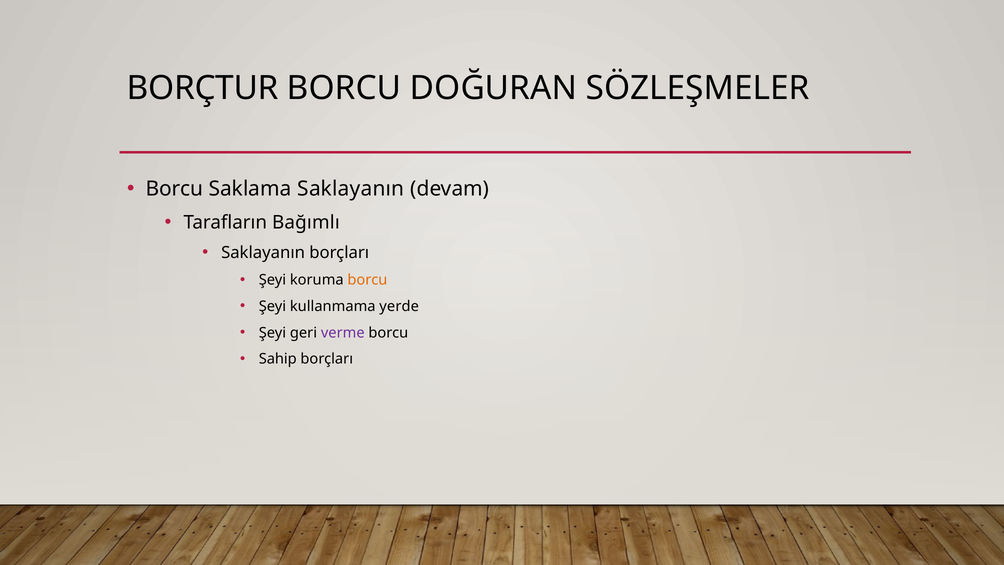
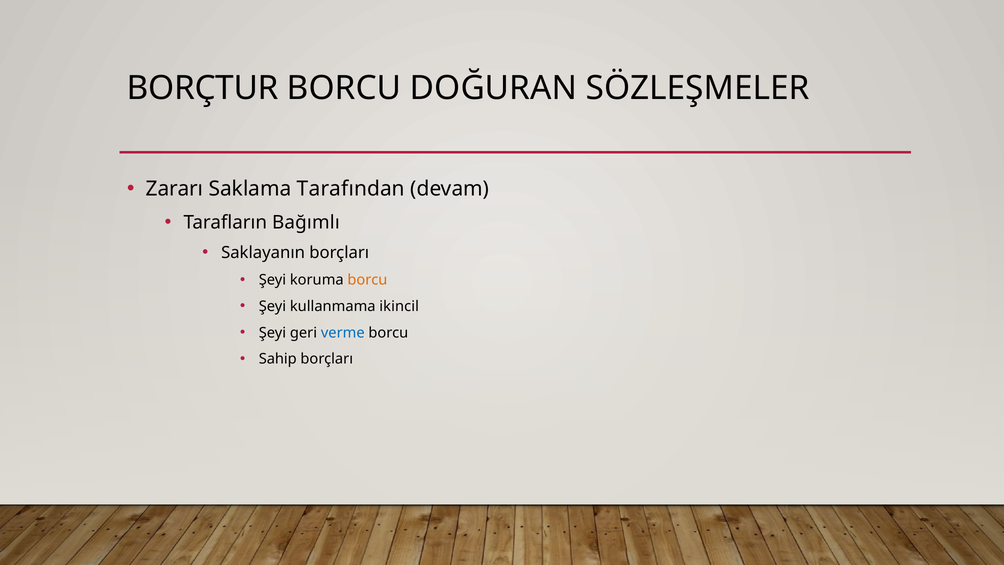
Borcu: Borcu -> Zararı (175, 189)
Saklama Saklayanın: Saklayanın -> Tarafından (351, 189)
yerde: yerde -> ikincil (399, 306)
verme colour: purple -> blue (343, 333)
